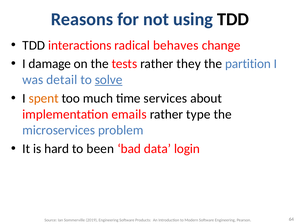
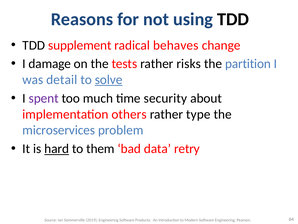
interactions: interactions -> supplement (80, 45)
they: they -> risks (189, 64)
spent colour: orange -> purple (44, 98)
services: services -> security (165, 98)
emails: emails -> others (129, 114)
hard underline: none -> present (57, 148)
been: been -> them (100, 148)
login: login -> retry (187, 148)
